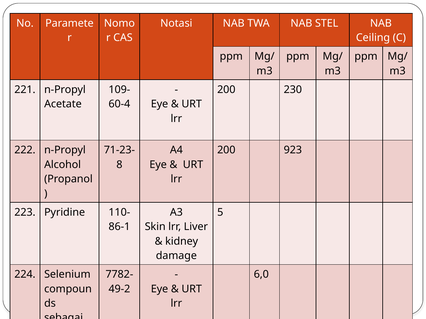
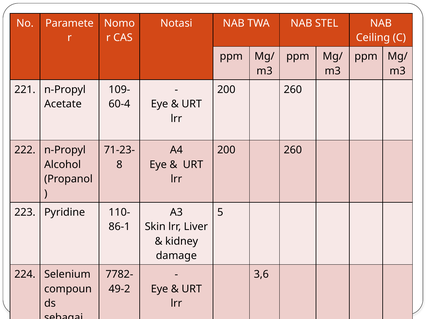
230: 230 -> 260 (293, 90)
923: 923 -> 260 (293, 150)
6,0: 6,0 -> 3,6 (261, 275)
